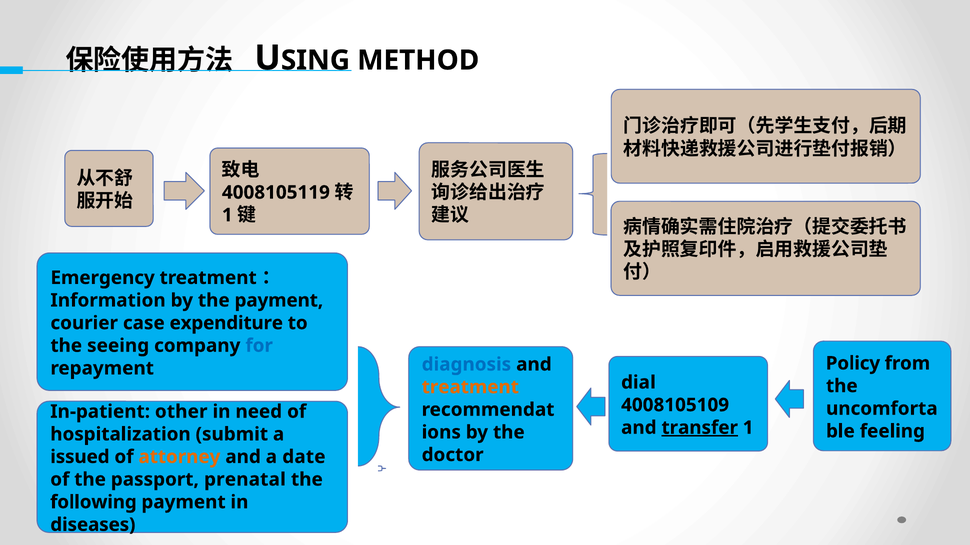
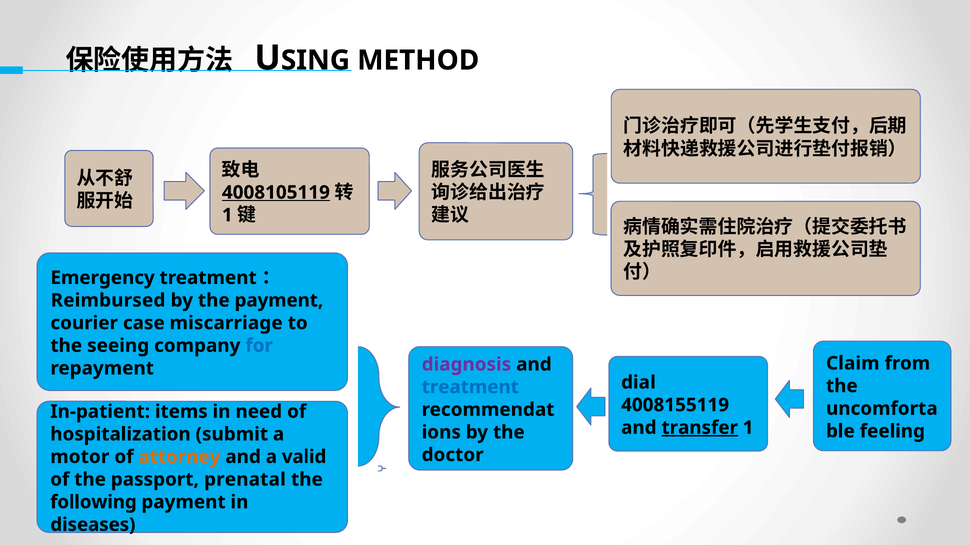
4008105119 underline: none -> present (276, 193)
Information: Information -> Reimbursed (108, 301)
expenditure: expenditure -> miscarriage (226, 323)
Policy: Policy -> Claim (853, 364)
diagnosis colour: blue -> purple (466, 365)
treatment colour: orange -> blue (470, 387)
4008105109: 4008105109 -> 4008155119 (675, 405)
other: other -> items (181, 412)
issued: issued -> motor (80, 457)
date: date -> valid (304, 457)
